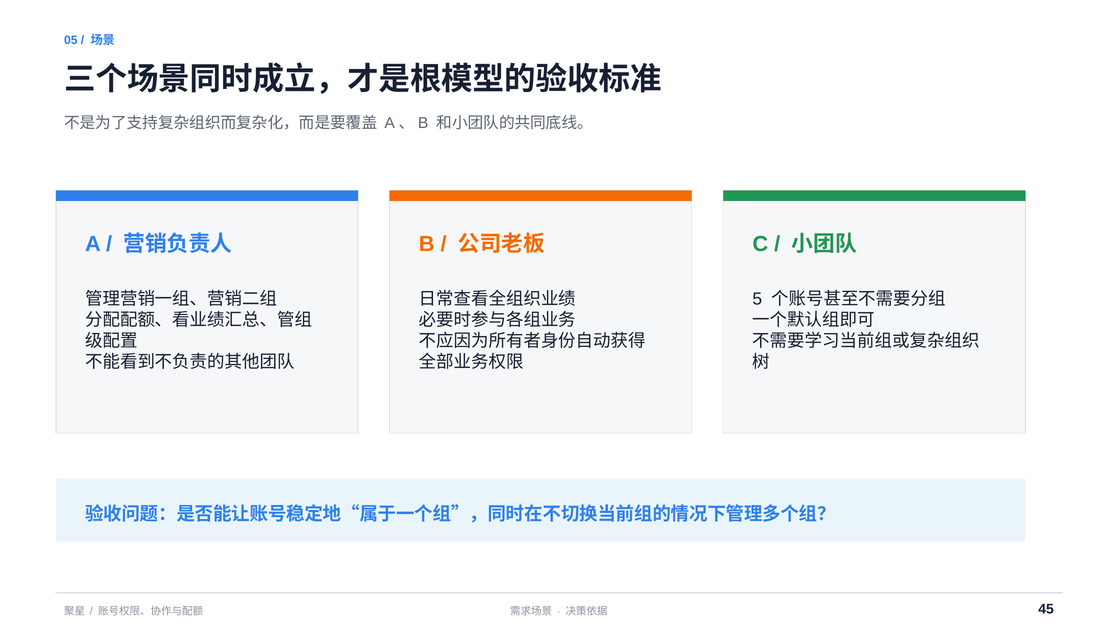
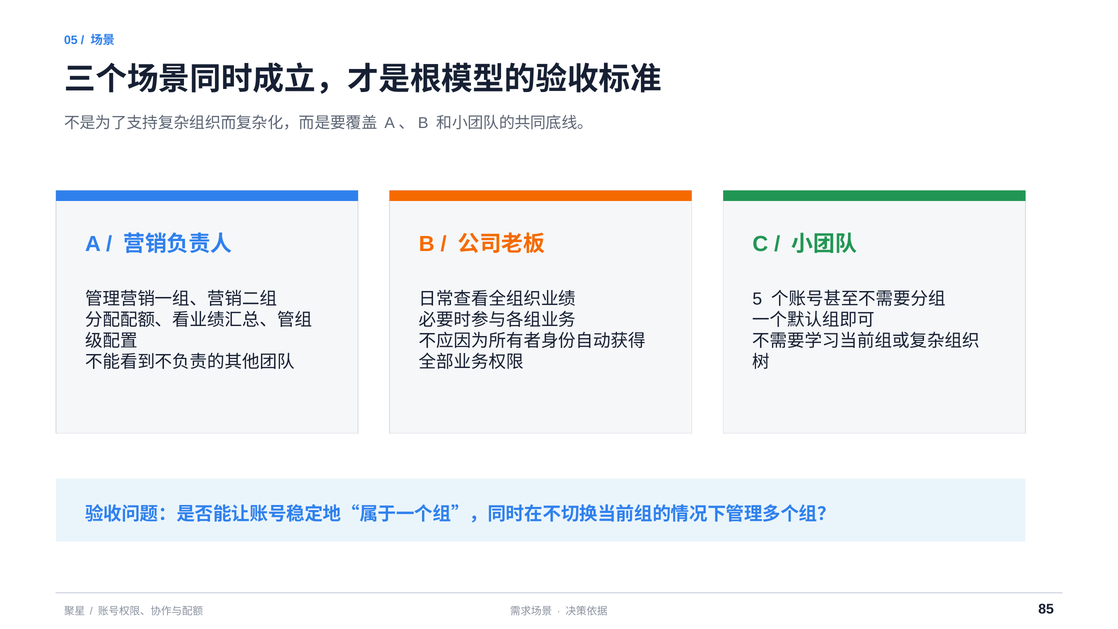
45: 45 -> 85 (1046, 609)
